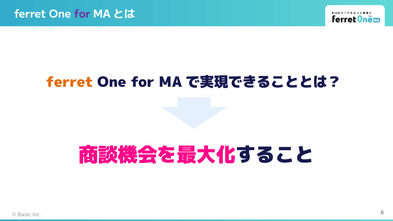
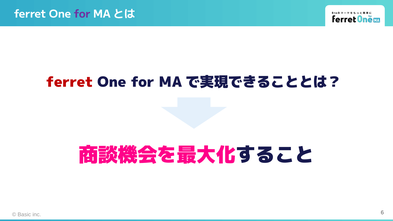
ferret colour: orange -> red (70, 82)
